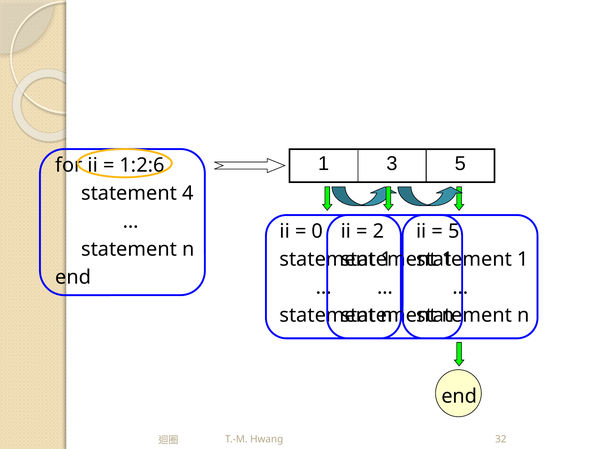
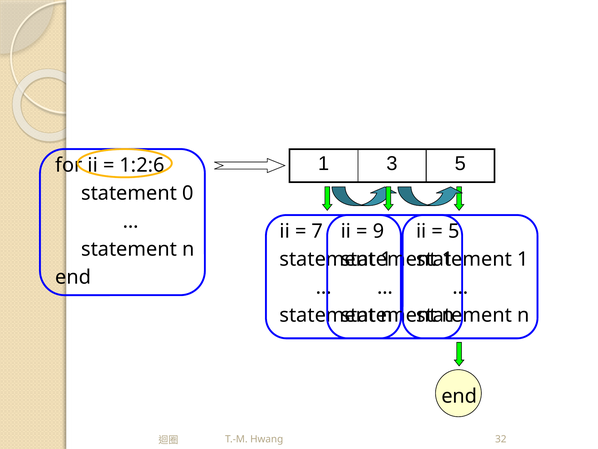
4: 4 -> 0 (188, 193)
0: 0 -> 7 (317, 231)
2: 2 -> 9 (379, 231)
